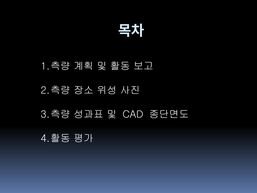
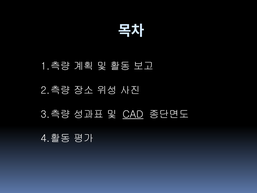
CAD underline: none -> present (133, 114)
